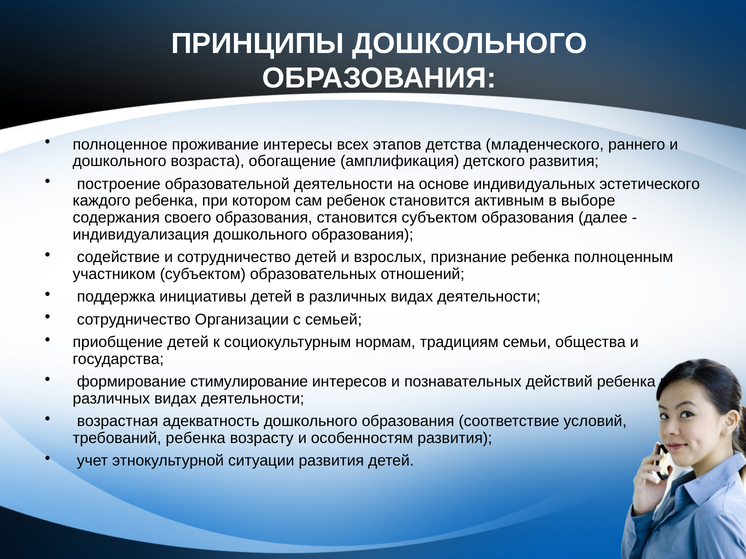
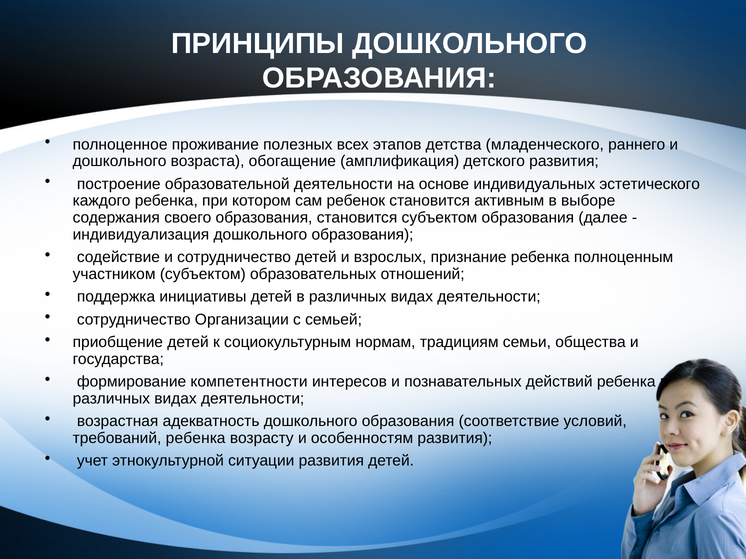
интересы: интересы -> полезных (298, 145)
стимулирование: стимулирование -> компетентности (249, 382)
